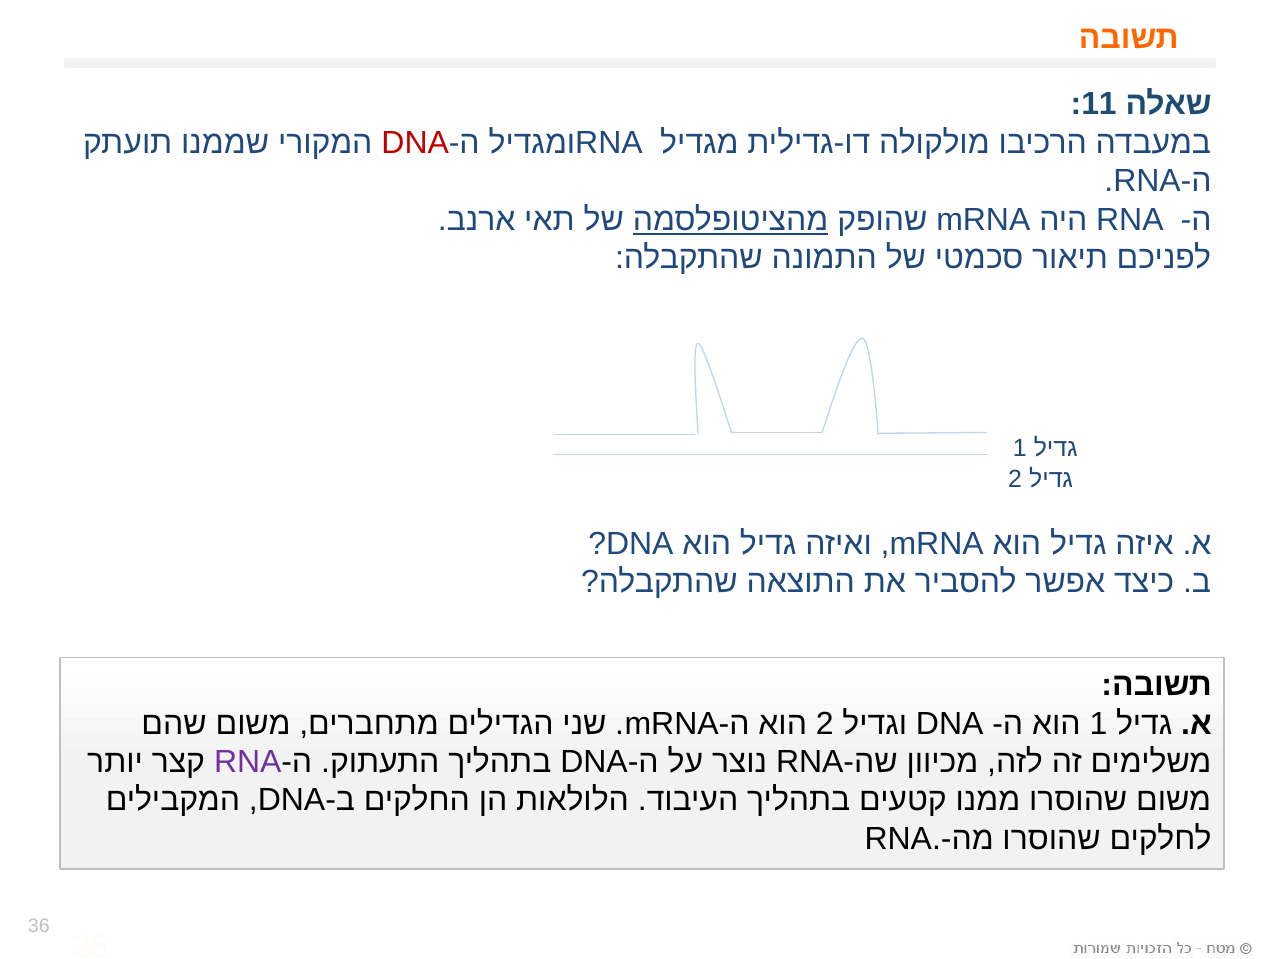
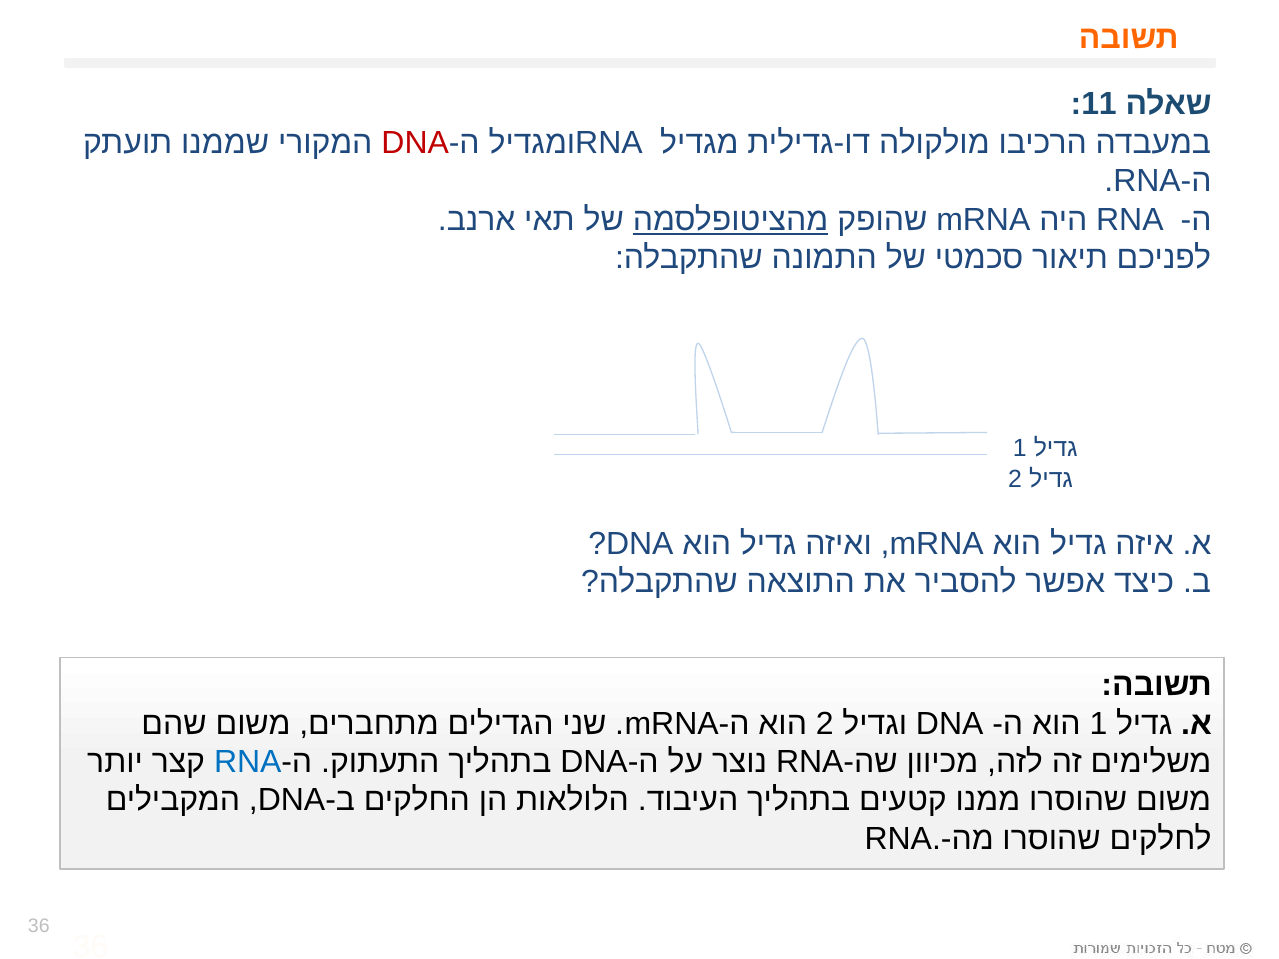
RNA colour: purple -> blue (248, 762)
